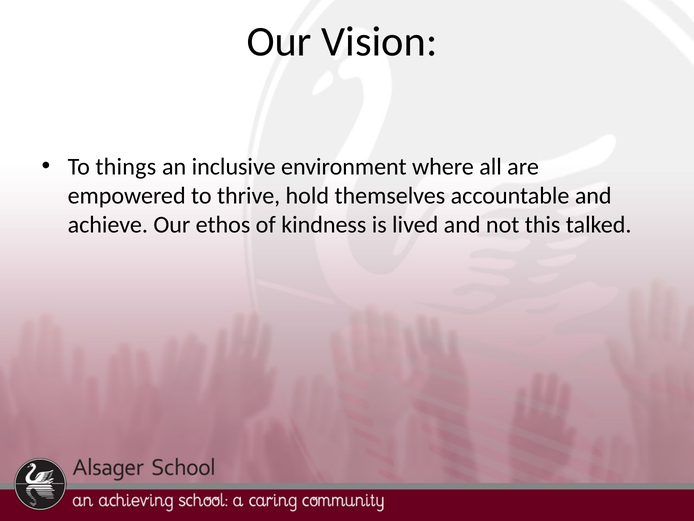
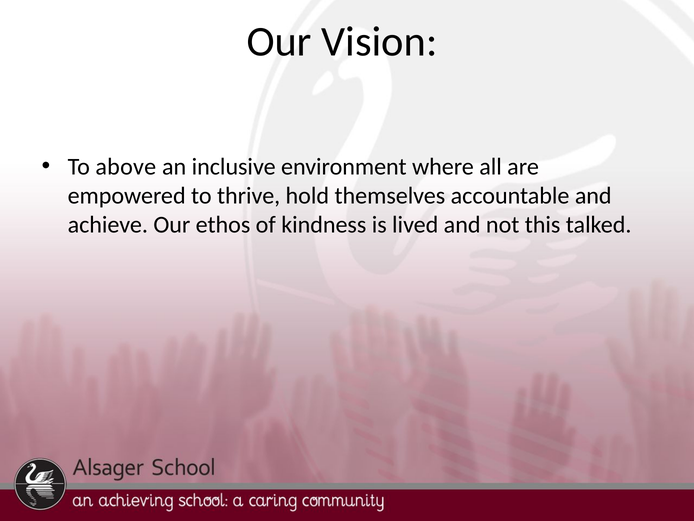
things: things -> above (126, 167)
